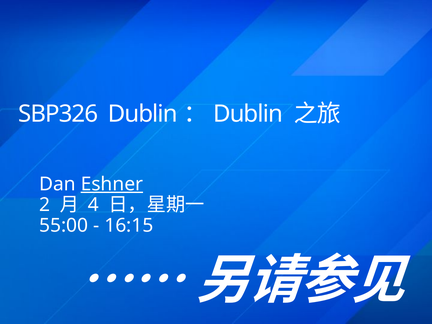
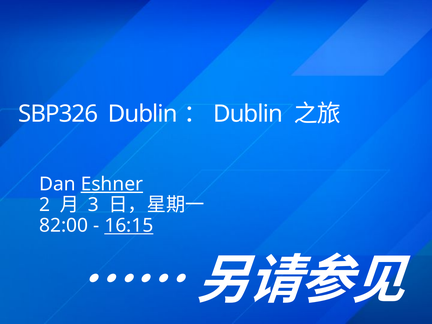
4: 4 -> 3 (93, 205)
55:00: 55:00 -> 82:00 (64, 226)
16:15 underline: none -> present (129, 226)
